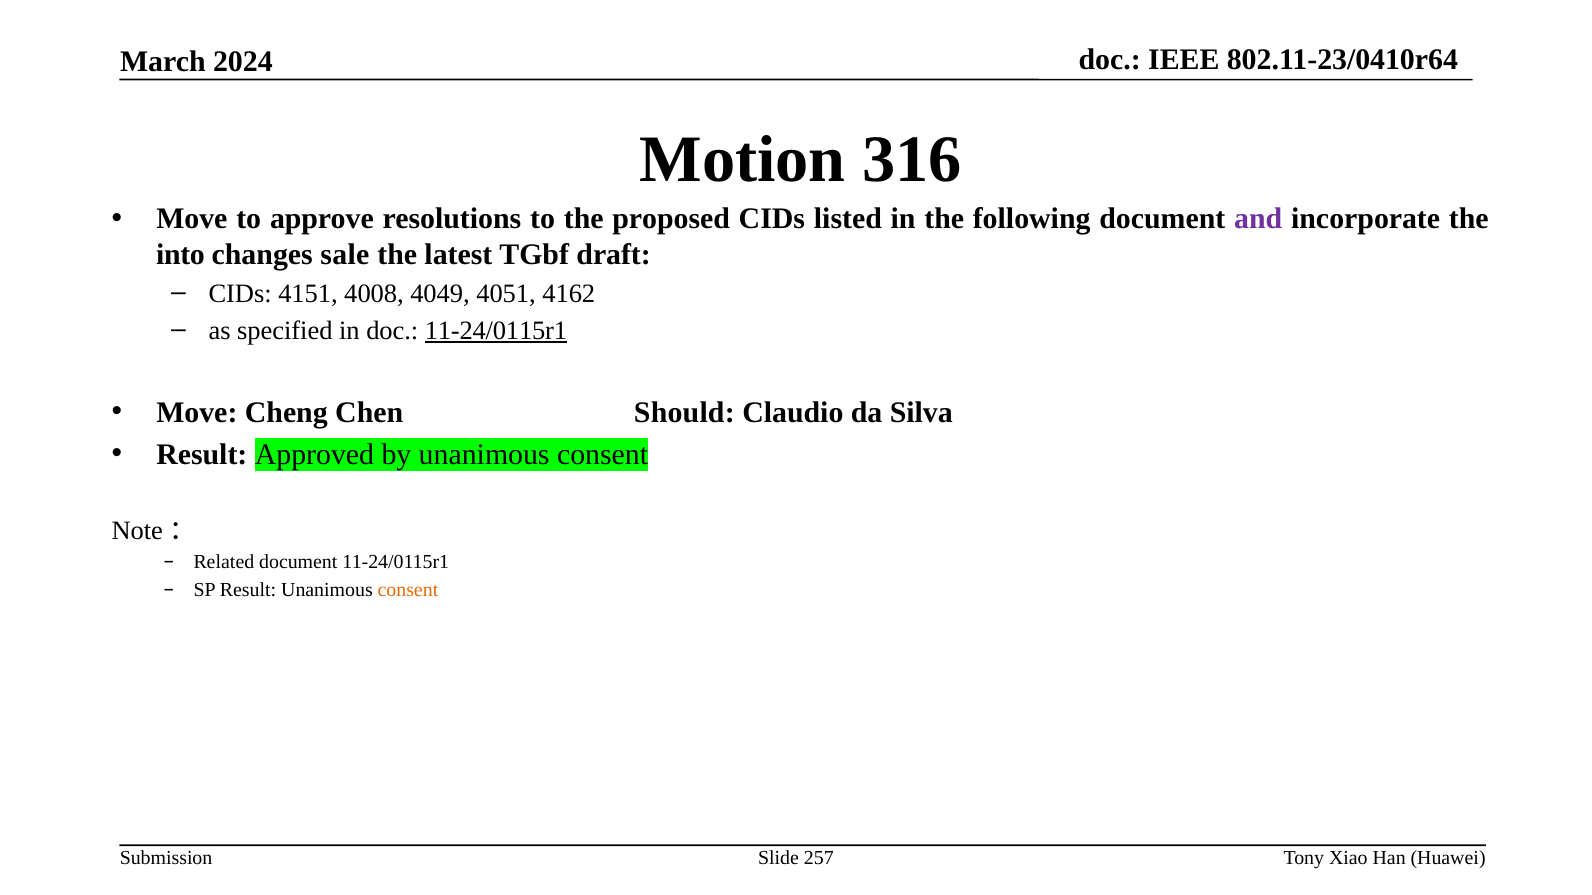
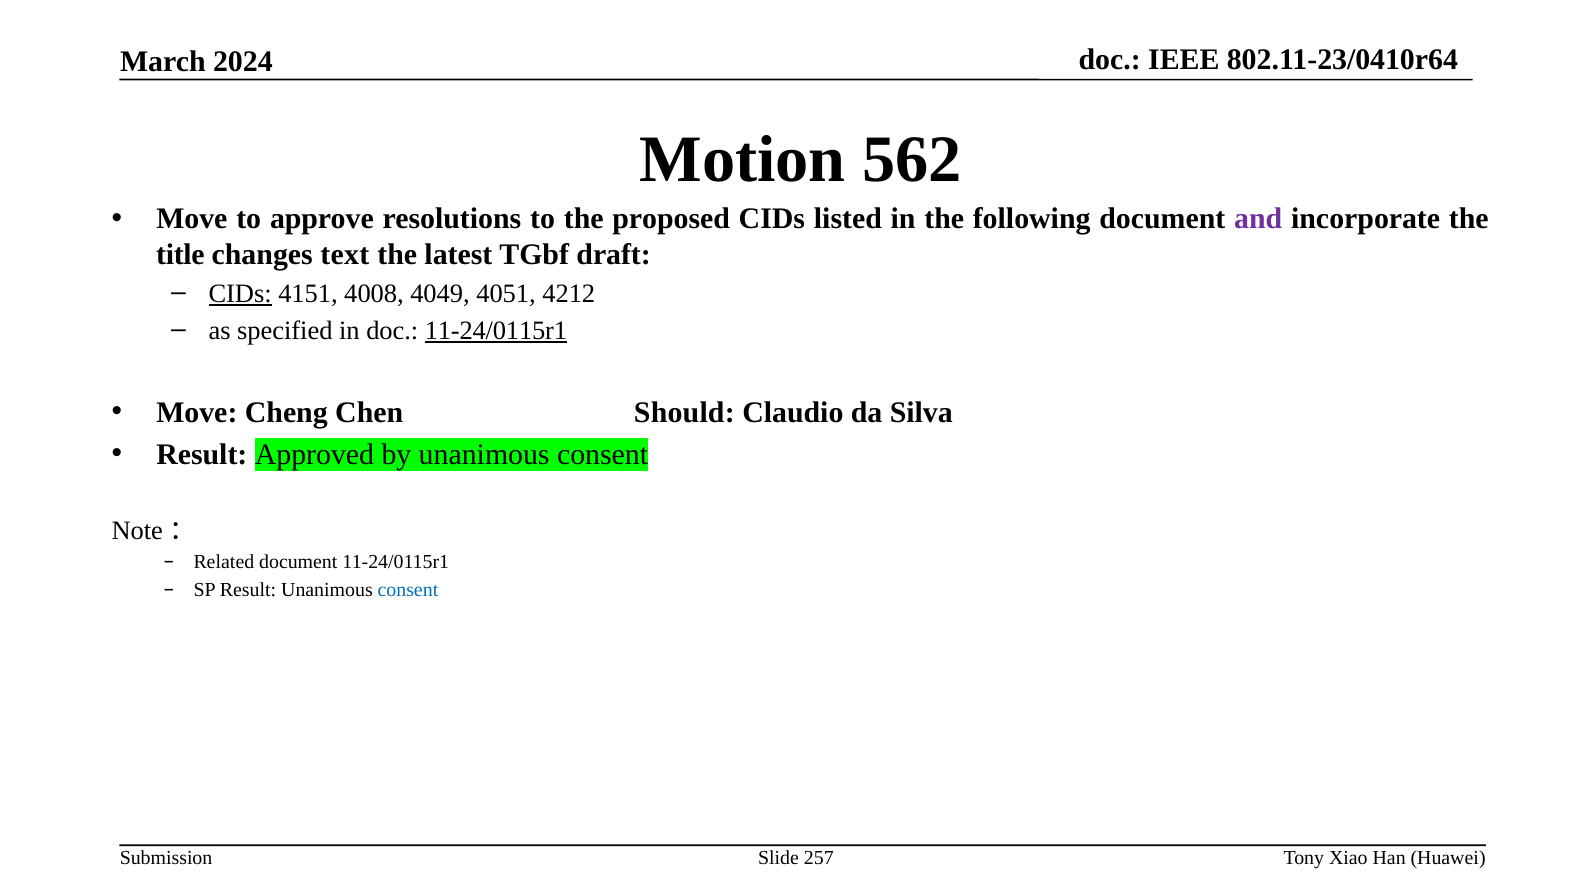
316: 316 -> 562 (912, 160)
into: into -> title (180, 255)
sale: sale -> text (345, 255)
CIDs underline: none -> present (240, 294)
4162: 4162 -> 4212 (569, 294)
consent colour: orange -> blue (408, 590)
